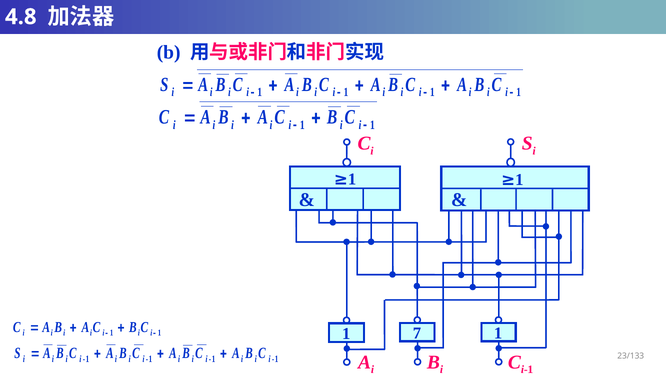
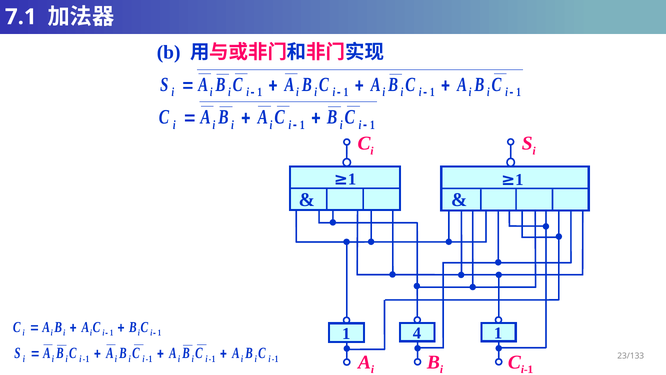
4.8: 4.8 -> 7.1 (21, 17)
7: 7 -> 4 (417, 333)
